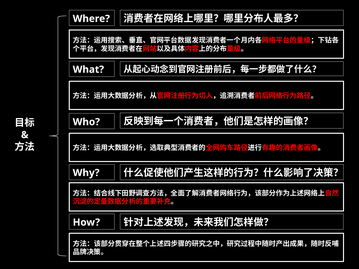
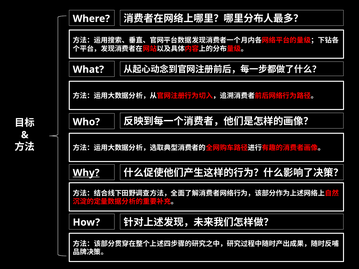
Why underline: none -> present (86, 173)
